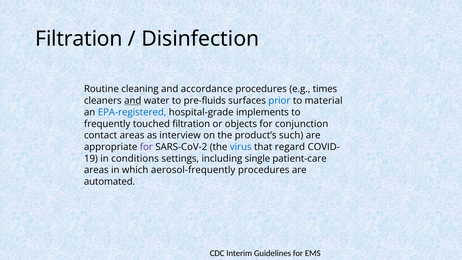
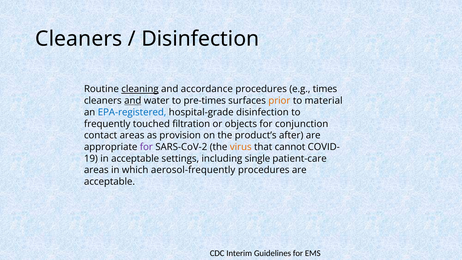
Filtration: Filtration -> Cleaners (79, 39)
cleaning underline: none -> present (140, 89)
pre-fluids: pre-fluids -> pre-times (205, 101)
prior colour: blue -> orange (279, 101)
hospital-grade implements: implements -> disinfection (262, 112)
interview: interview -> provision (180, 135)
such: such -> after (291, 135)
virus colour: blue -> orange (241, 147)
regard: regard -> cannot (290, 147)
in conditions: conditions -> acceptable (135, 158)
automated: automated -> acceptable (109, 182)
